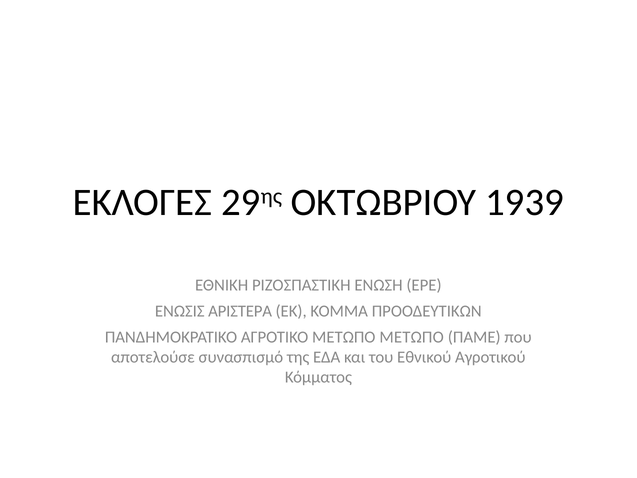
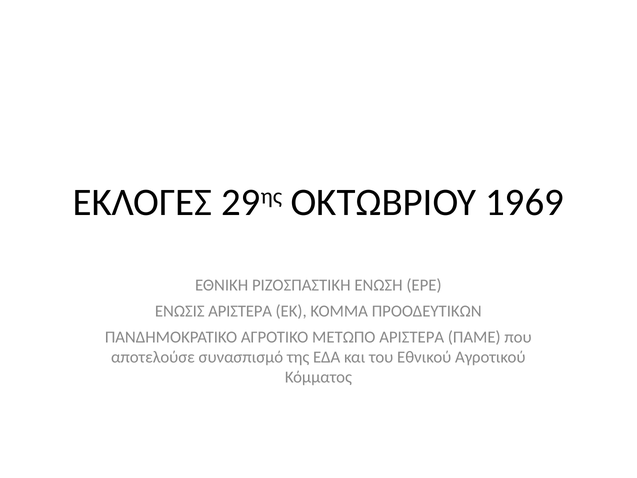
1939: 1939 -> 1969 (525, 202)
ΜΕΤΩΠΟ ΜΕΤΩΠΟ: ΜΕΤΩΠΟ -> ΑΡΙΣΤΕΡΑ (412, 337)
